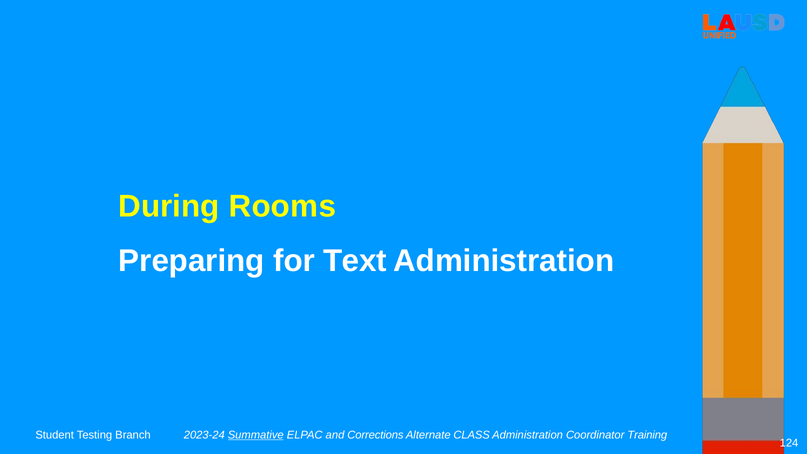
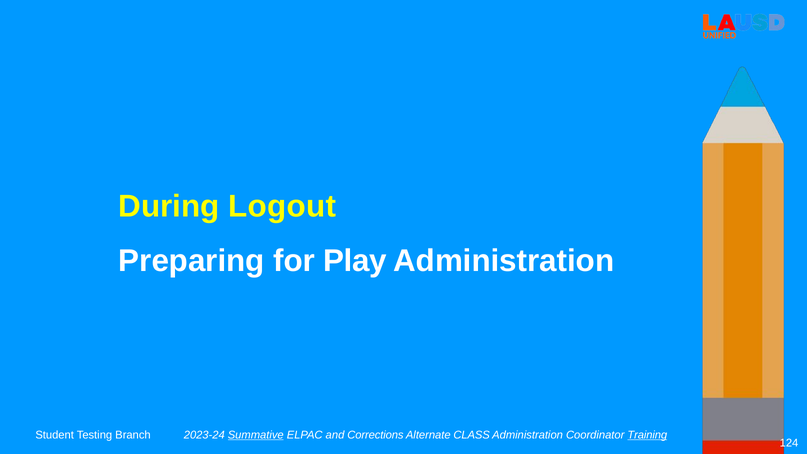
Rooms: Rooms -> Logout (282, 206)
Text: Text -> Play (355, 261)
Training underline: none -> present (647, 435)
